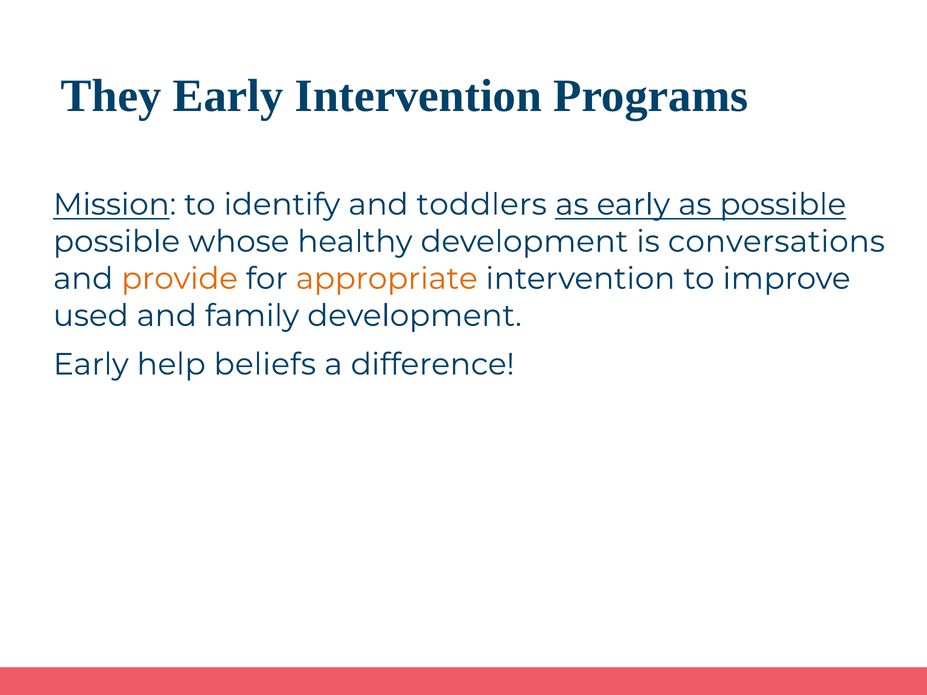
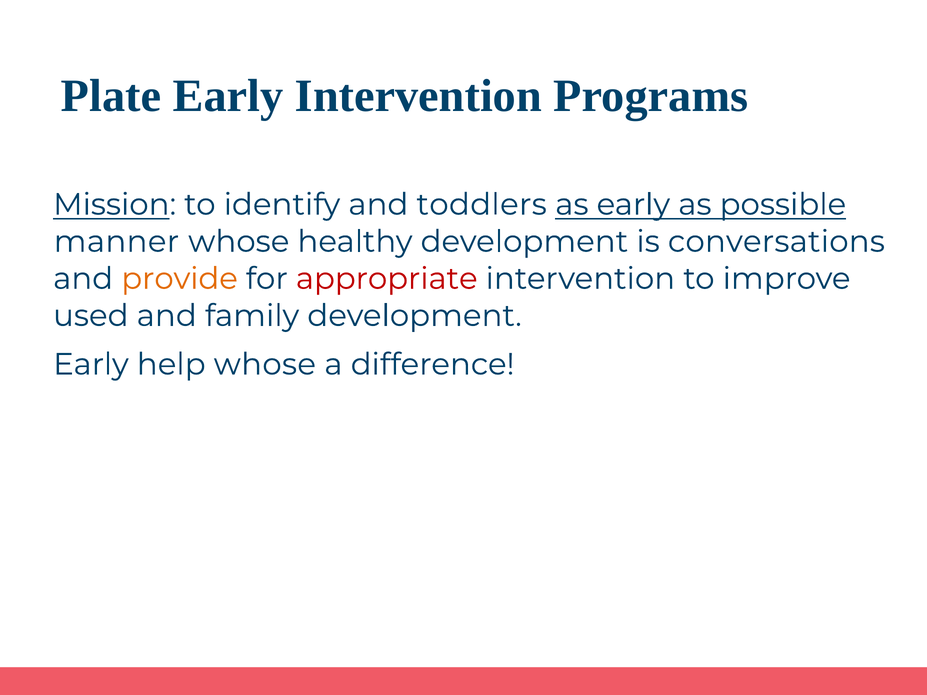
They: They -> Plate (111, 96)
possible: possible -> manner (116, 242)
appropriate colour: orange -> red (387, 279)
help beliefs: beliefs -> whose (265, 365)
